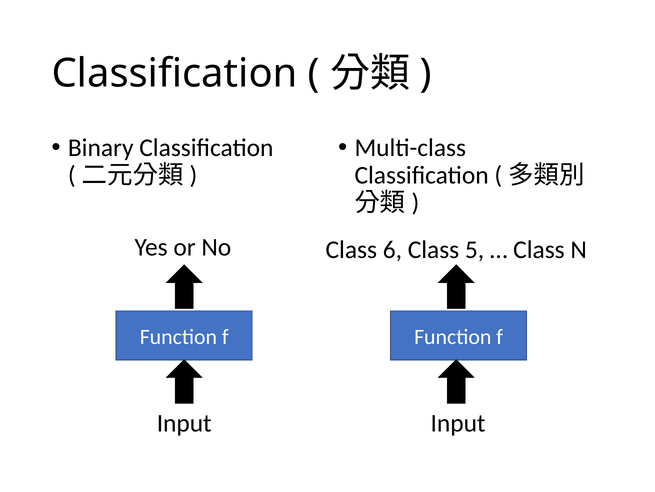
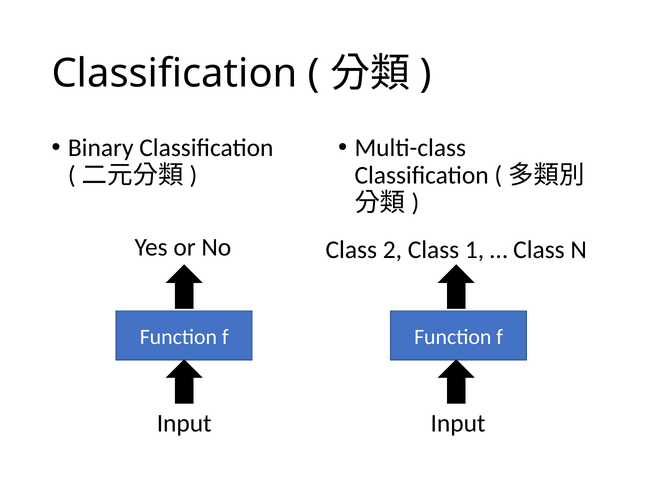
6: 6 -> 2 (392, 249)
5: 5 -> 1 (475, 249)
